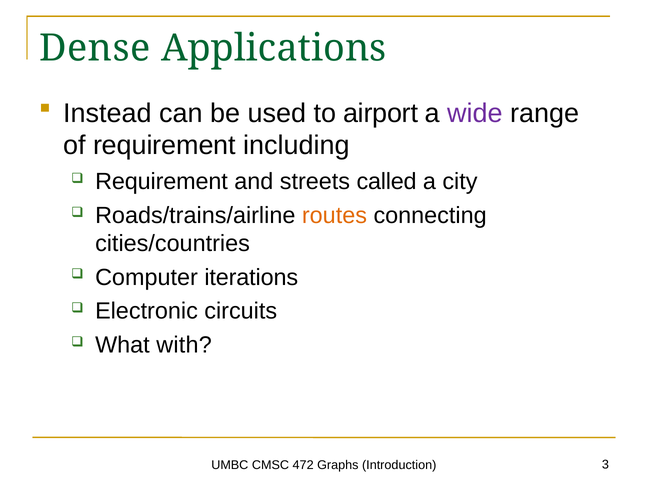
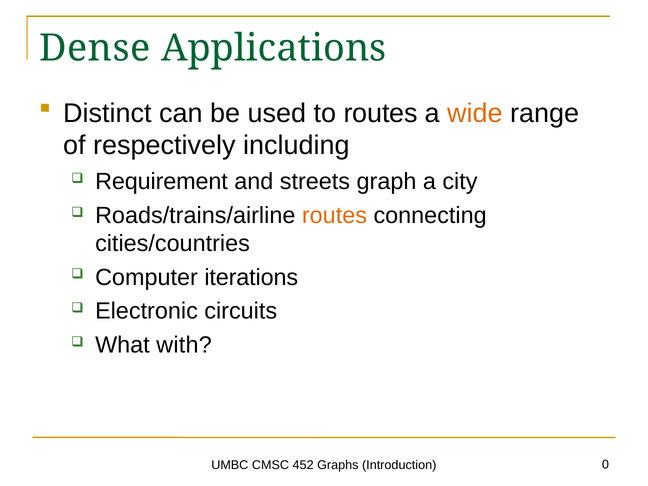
Instead: Instead -> Distinct (107, 113)
to airport: airport -> routes (381, 113)
wide colour: purple -> orange (475, 113)
of requirement: requirement -> respectively (164, 146)
called: called -> graph (386, 181)
472: 472 -> 452 (303, 465)
3: 3 -> 0 (605, 464)
